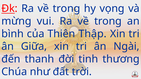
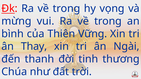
Thập: Thập -> Vững (93, 34)
Giữa: Giữa -> Thay (34, 47)
